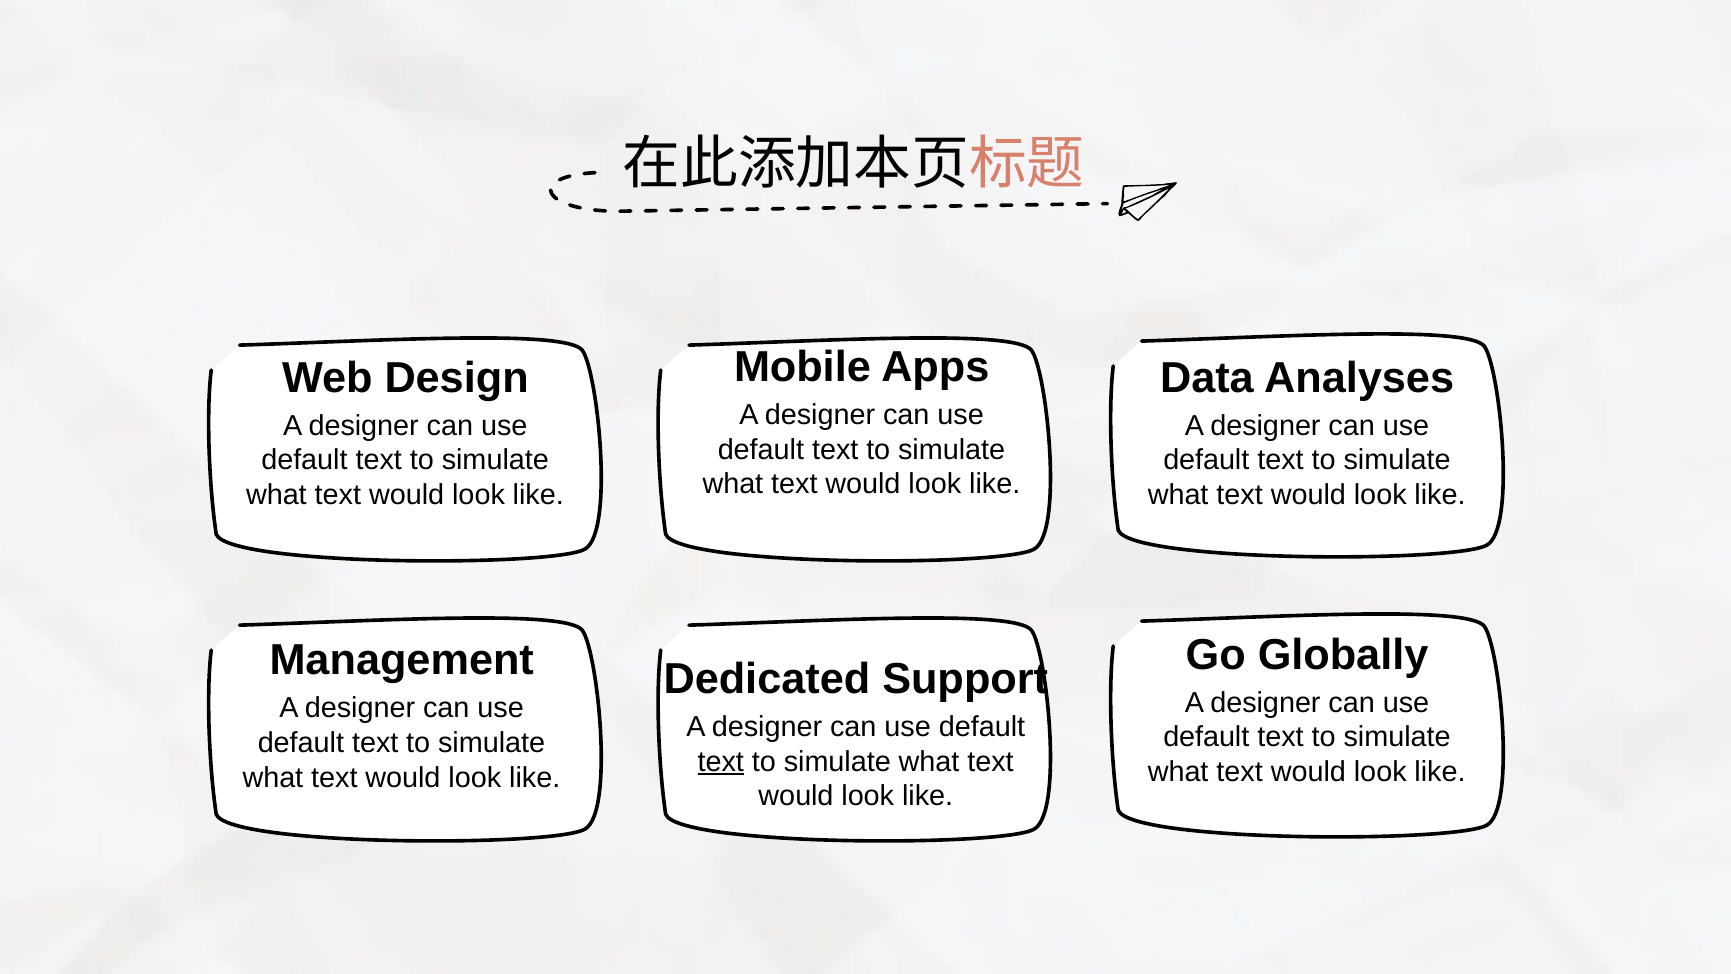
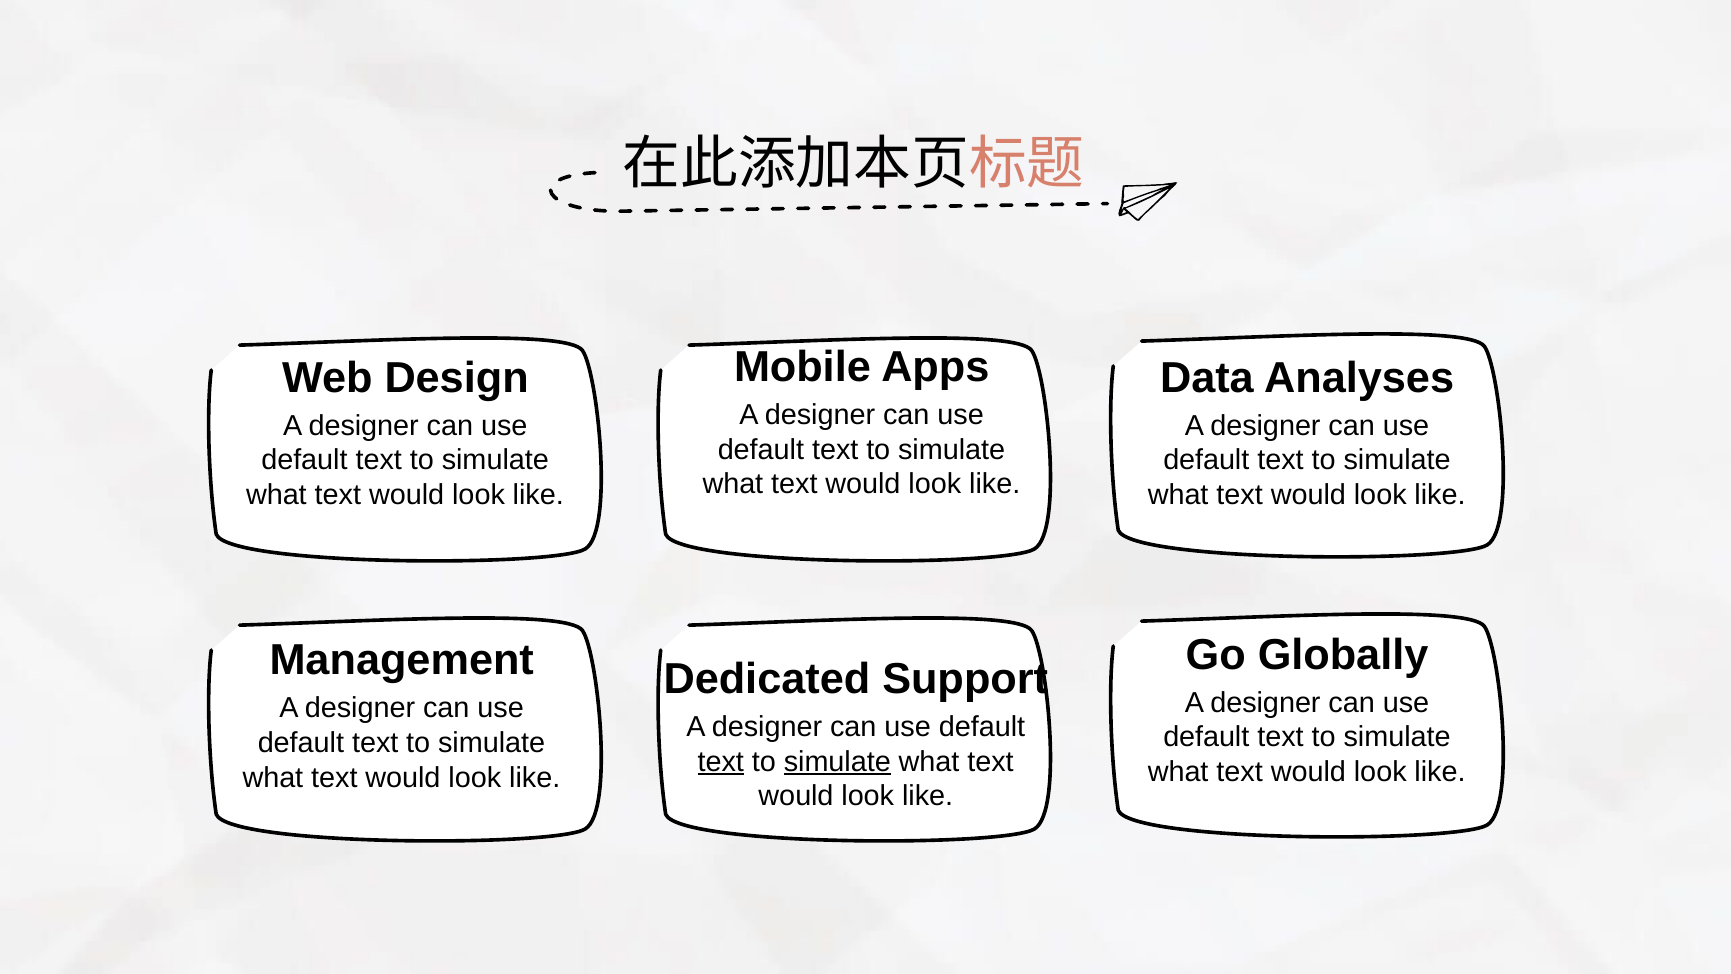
simulate underline: none -> present (837, 762)
